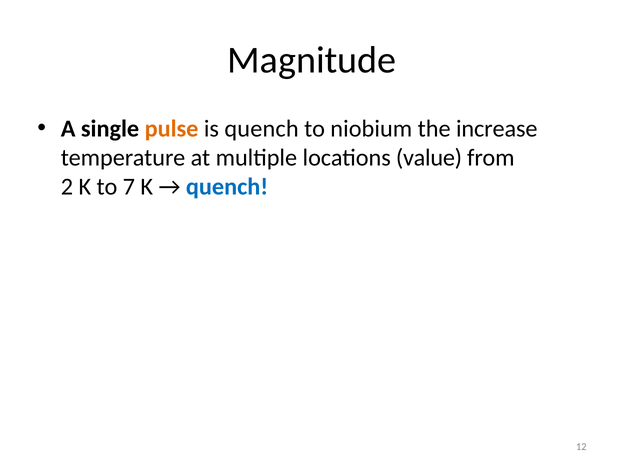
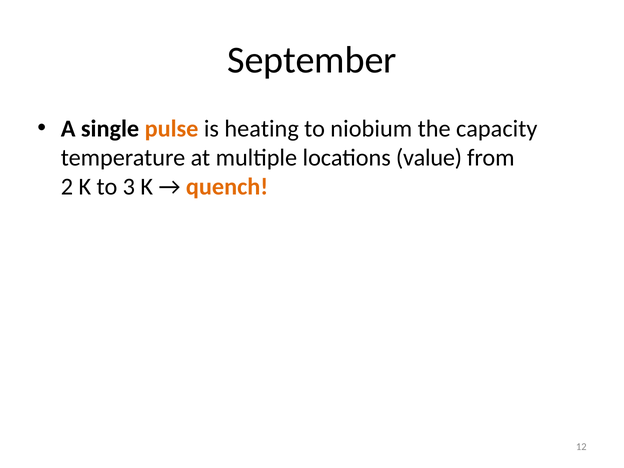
Magnitude: Magnitude -> September (312, 60)
is quench: quench -> heating (262, 129)
increase: increase -> capacity (497, 129)
7: 7 -> 3 (129, 187)
quench colour: blue -> orange (227, 187)
